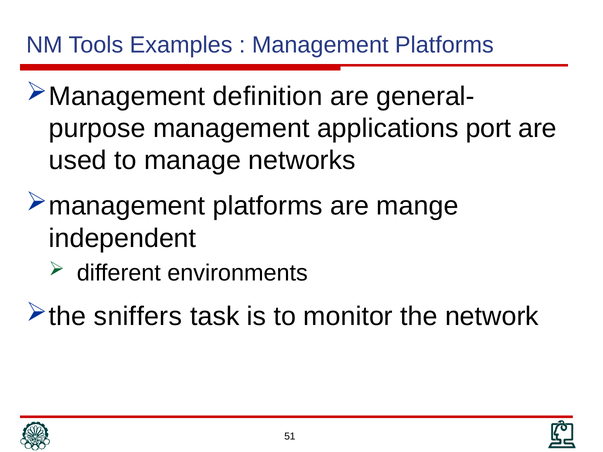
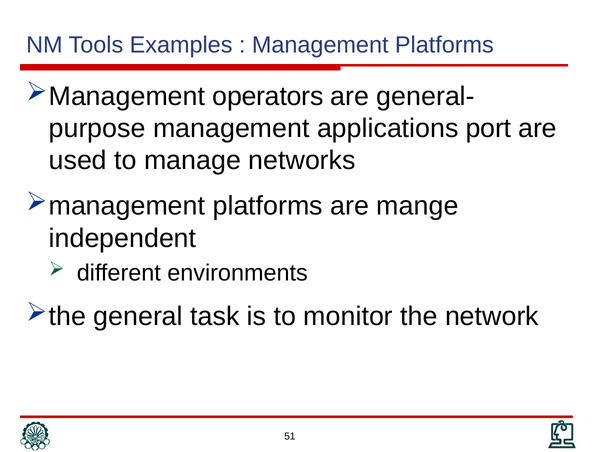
definition: definition -> operators (268, 96)
sniffers: sniffers -> general (138, 317)
